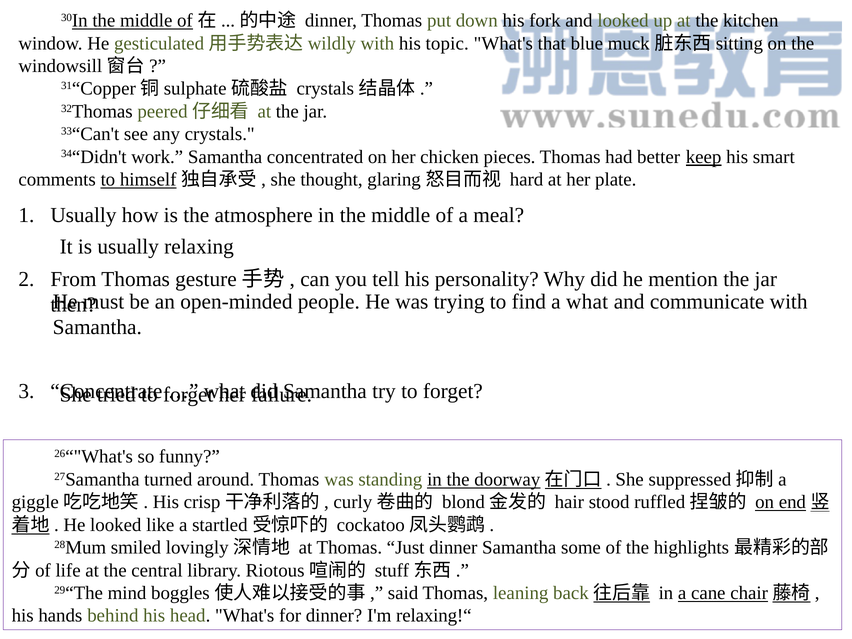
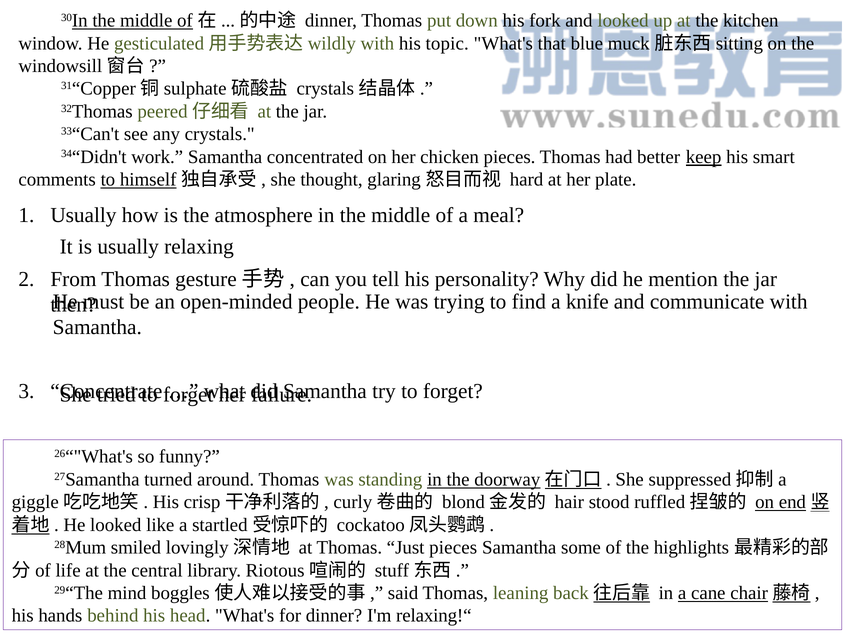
a what: what -> knife (587, 302)
Just dinner: dinner -> pieces (453, 548)
